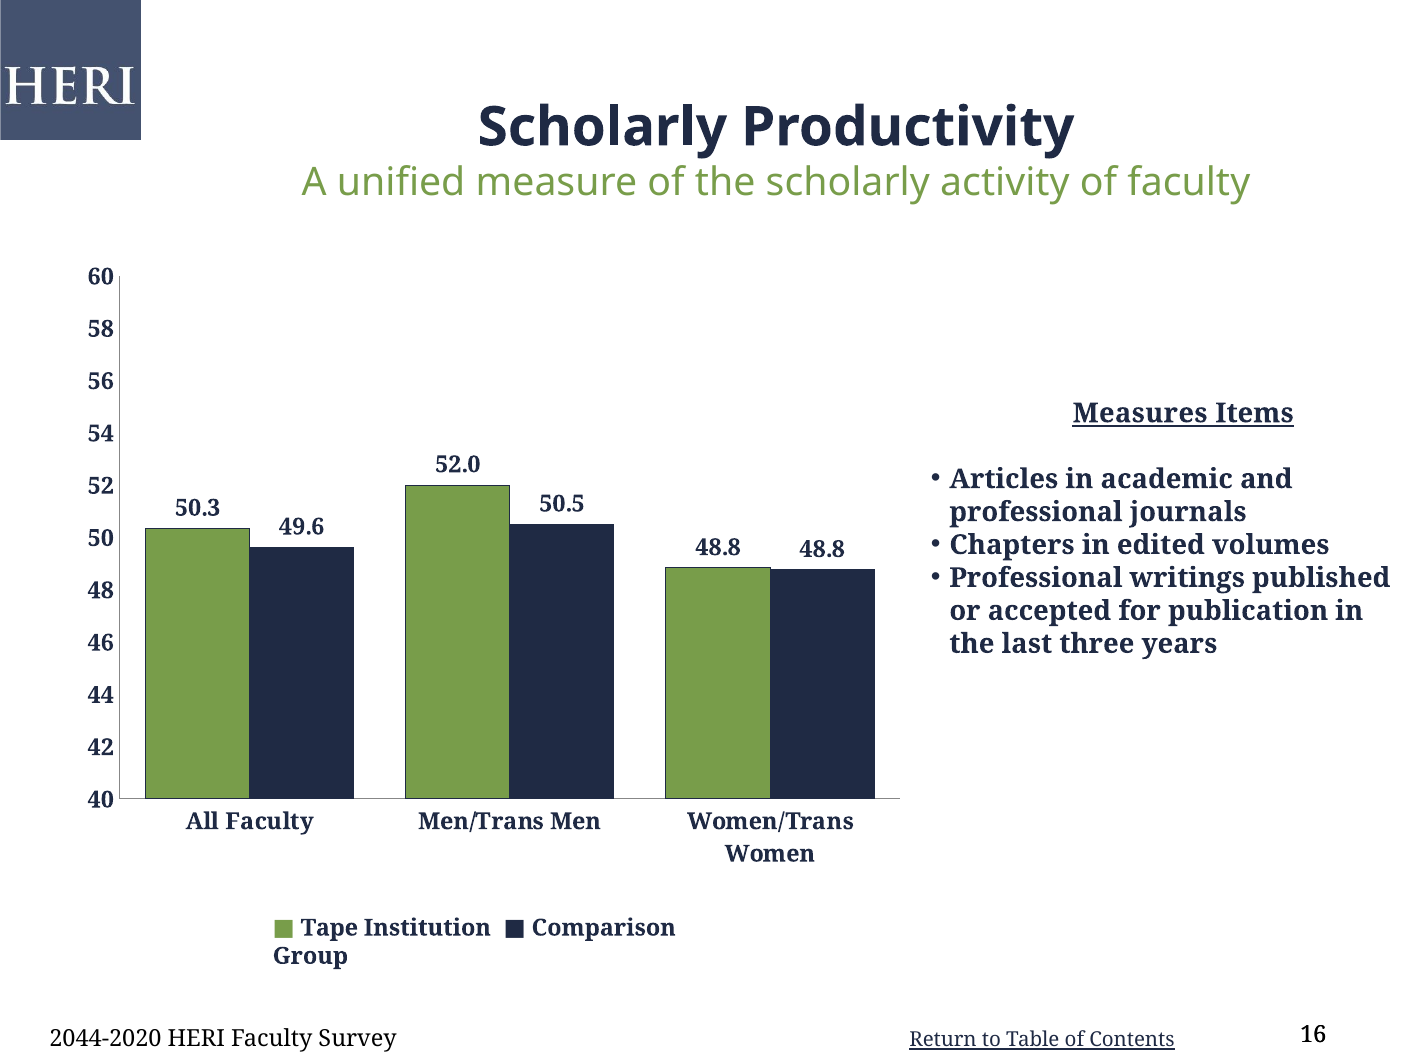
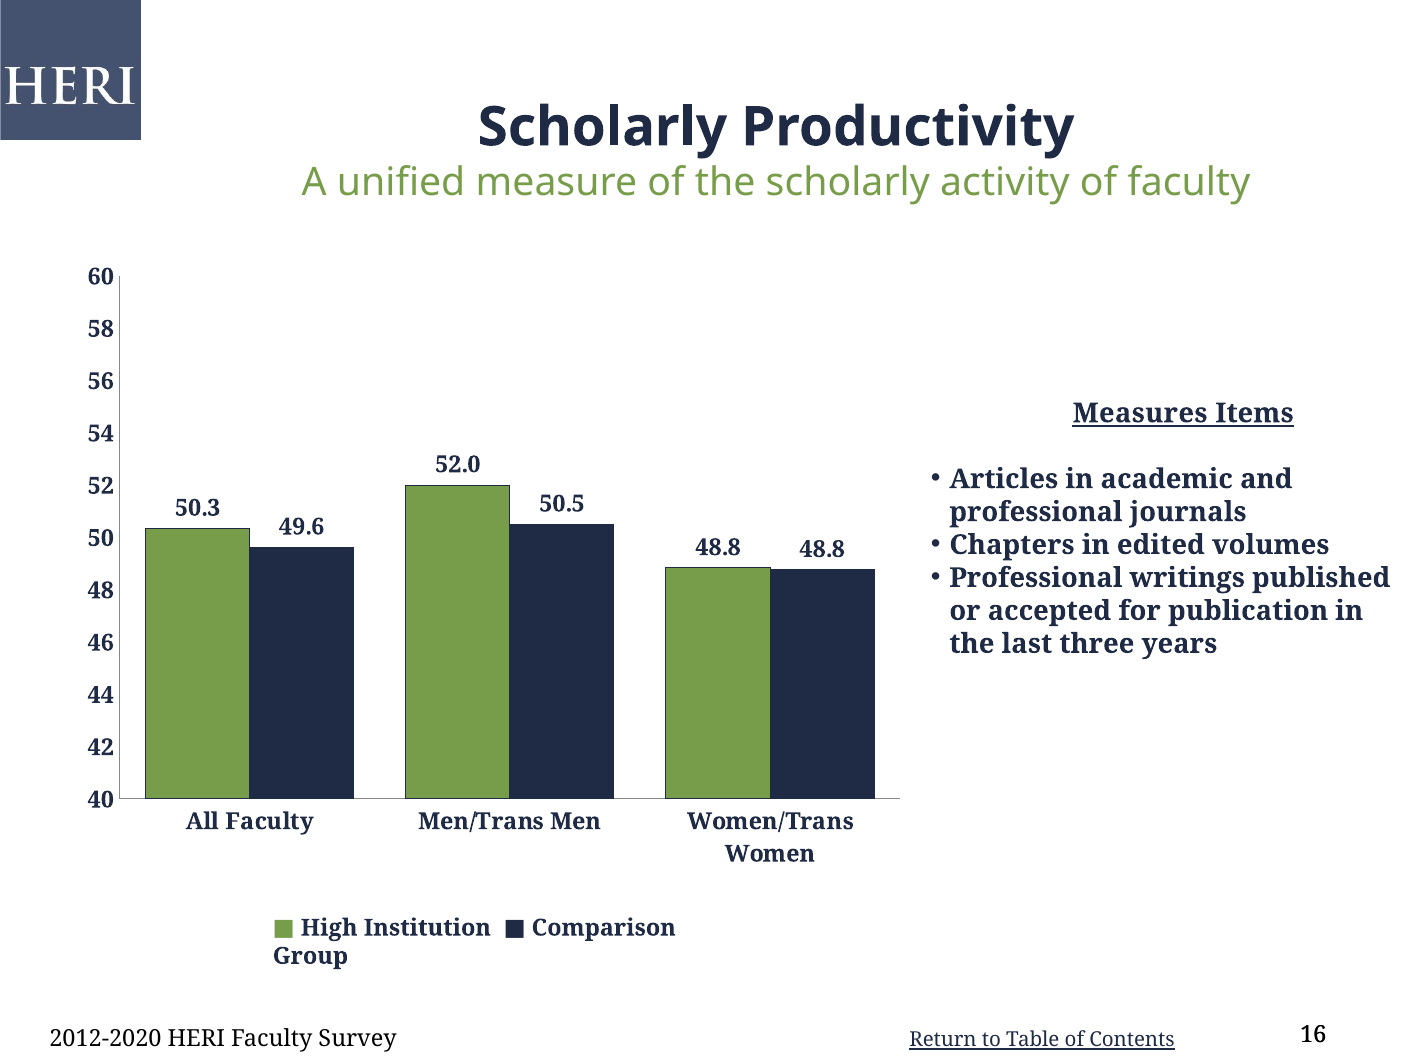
Tape: Tape -> High (329, 928)
2044-2020: 2044-2020 -> 2012-2020 (105, 1039)
